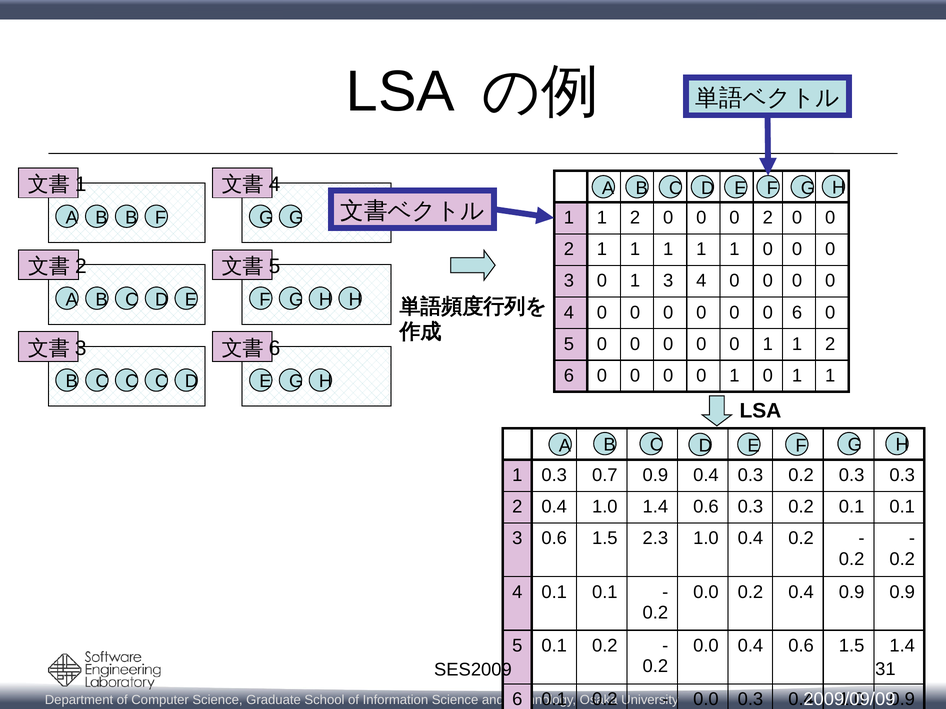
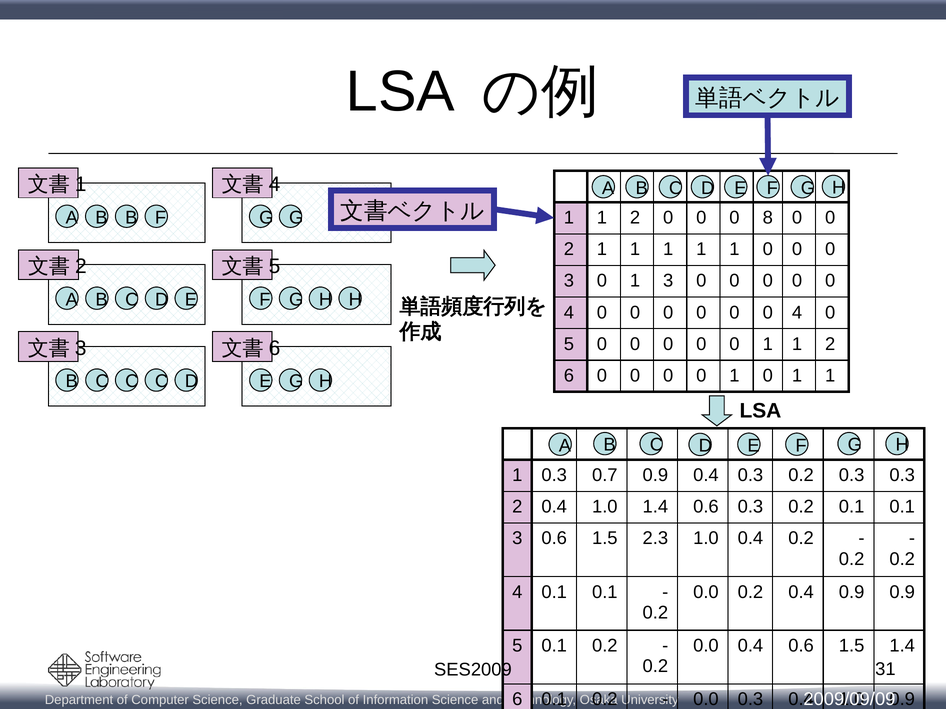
0 0 0 2: 2 -> 8 (768, 218)
1 3 4: 4 -> 0 (701, 281)
6: 6 -> 4 (797, 313)
